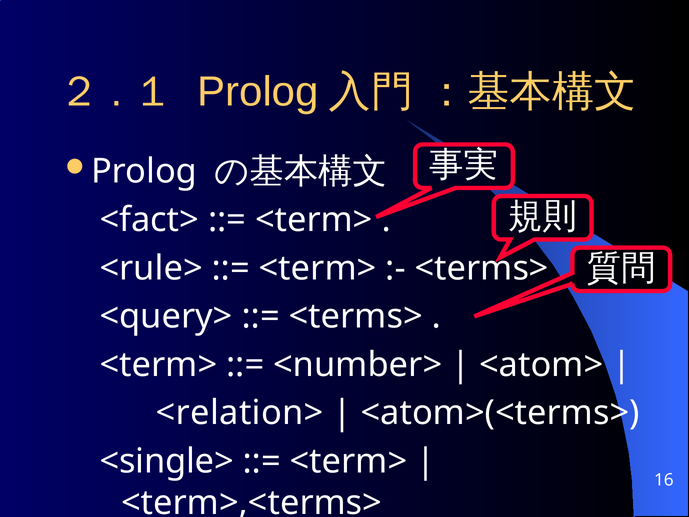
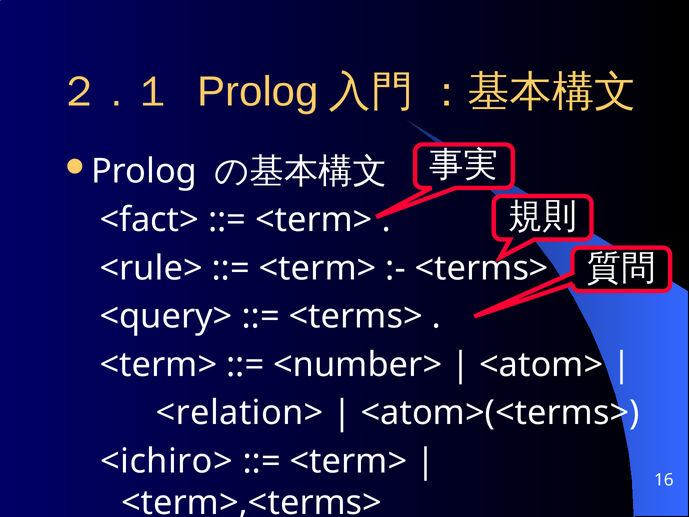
<single>: <single> -> <ichiro> (167, 461)
